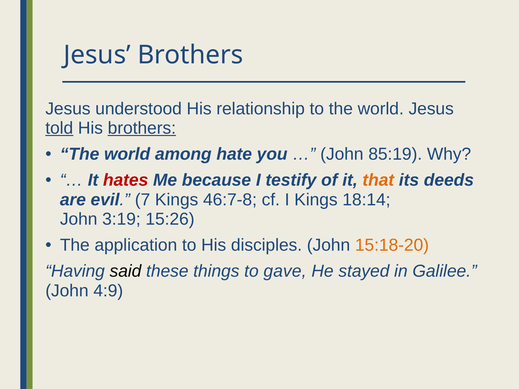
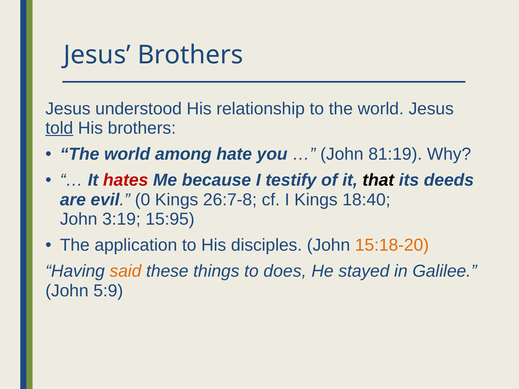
brothers underline: present -> none (142, 128)
85:19: 85:19 -> 81:19 (395, 154)
that colour: orange -> black (378, 180)
7: 7 -> 0 (143, 200)
46:7-8: 46:7-8 -> 26:7-8 (230, 200)
18:14: 18:14 -> 18:40 (366, 200)
15:26: 15:26 -> 15:95 (170, 219)
said colour: black -> orange (126, 271)
gave: gave -> does (285, 271)
4:9: 4:9 -> 5:9 (108, 291)
